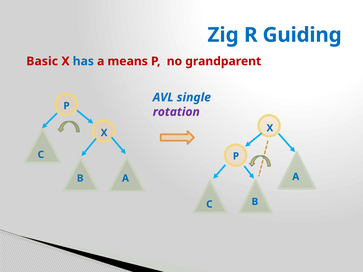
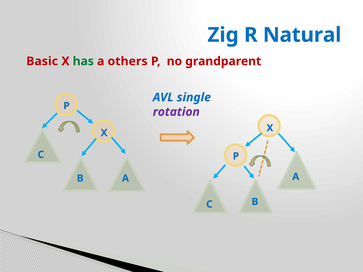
Guiding: Guiding -> Natural (302, 35)
has colour: blue -> green (83, 61)
means: means -> others (128, 61)
